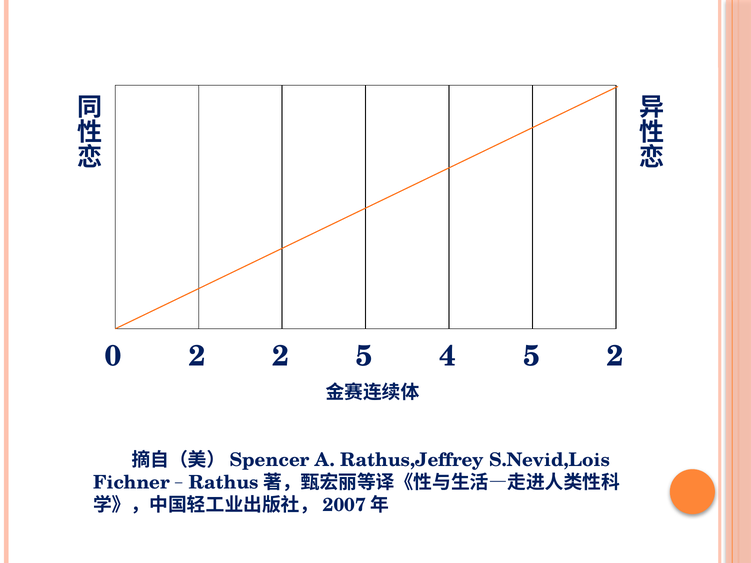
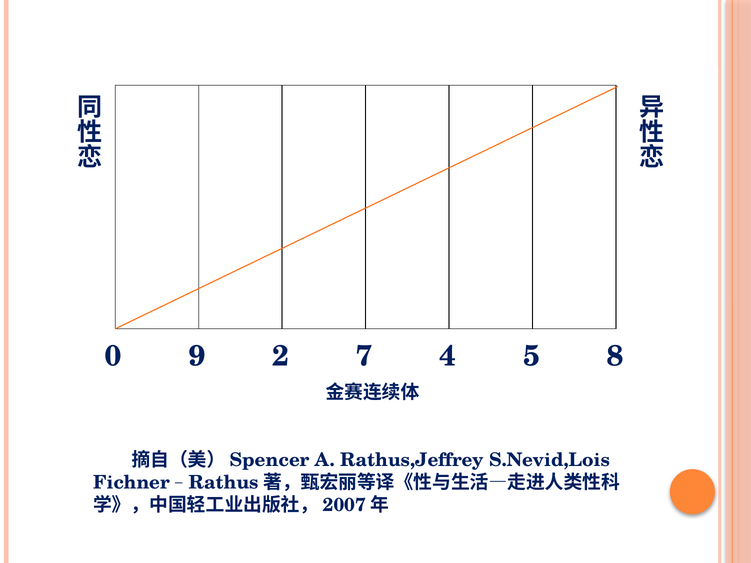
0 2: 2 -> 9 (197, 357)
2 5: 5 -> 7 (364, 357)
5 2: 2 -> 8 (615, 357)
